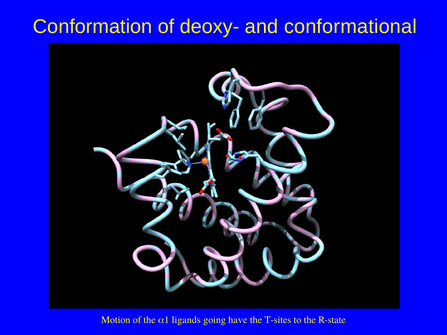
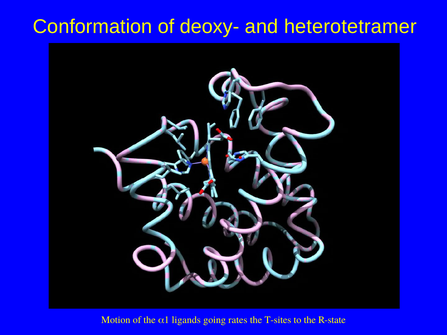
conformational: conformational -> heterotetramer (350, 27)
have: have -> rates (238, 320)
